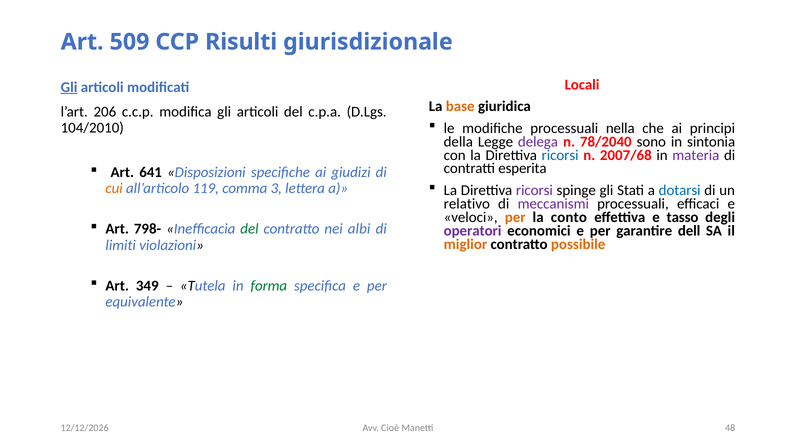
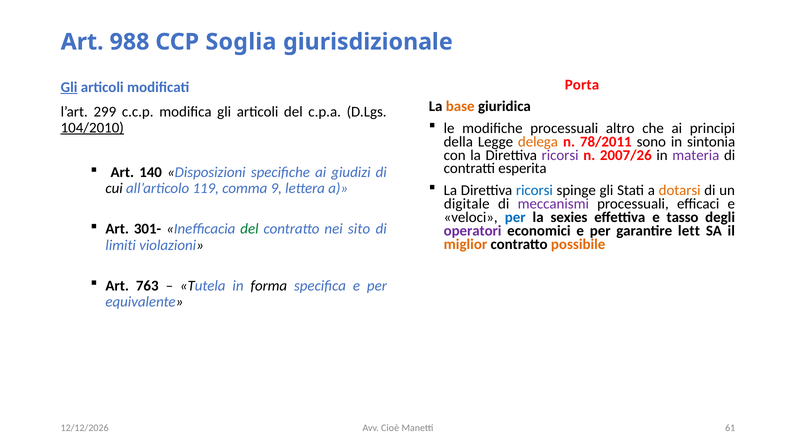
509: 509 -> 988 (130, 42)
Risulti: Risulti -> Soglia (241, 42)
Locali: Locali -> Porta (582, 85)
206: 206 -> 299 (105, 112)
nella: nella -> altro (620, 128)
104/2010 underline: none -> present (92, 128)
delega colour: purple -> orange (538, 142)
78/2040: 78/2040 -> 78/2011 (606, 142)
ricorsi colour: blue -> purple (560, 155)
2007/68: 2007/68 -> 2007/26 (626, 155)
641: 641 -> 140 (151, 172)
cui colour: orange -> black (114, 188)
3: 3 -> 9 (276, 188)
ricorsi colour: purple -> blue (534, 190)
dotarsi colour: blue -> orange (680, 190)
relativo: relativo -> digitale (467, 204)
per colour: orange -> blue (515, 217)
conto: conto -> sexies (569, 217)
798-: 798- -> 301- (148, 229)
albi: albi -> sito (359, 229)
dell: dell -> lett (689, 231)
349: 349 -> 763 (147, 286)
forma colour: green -> black (269, 286)
48: 48 -> 61 (730, 427)
